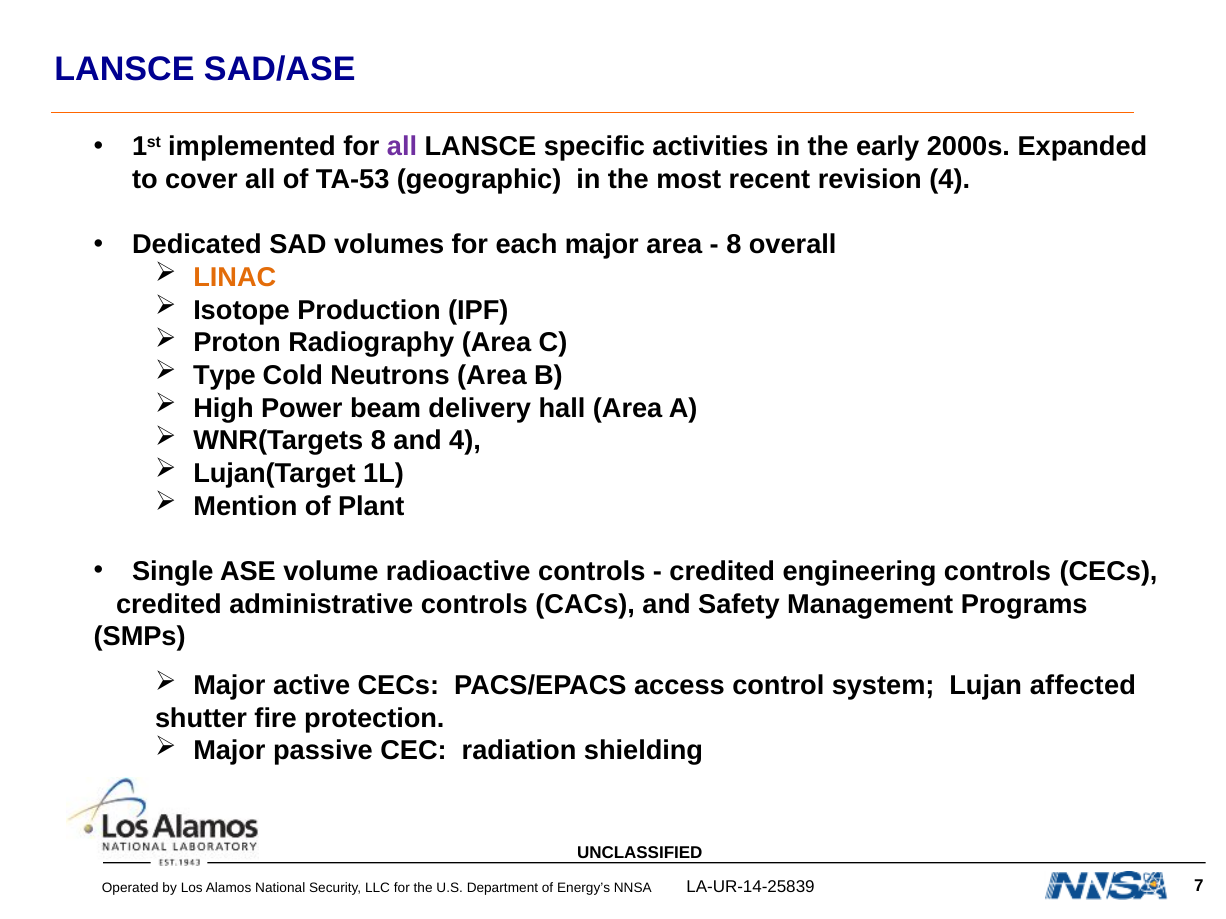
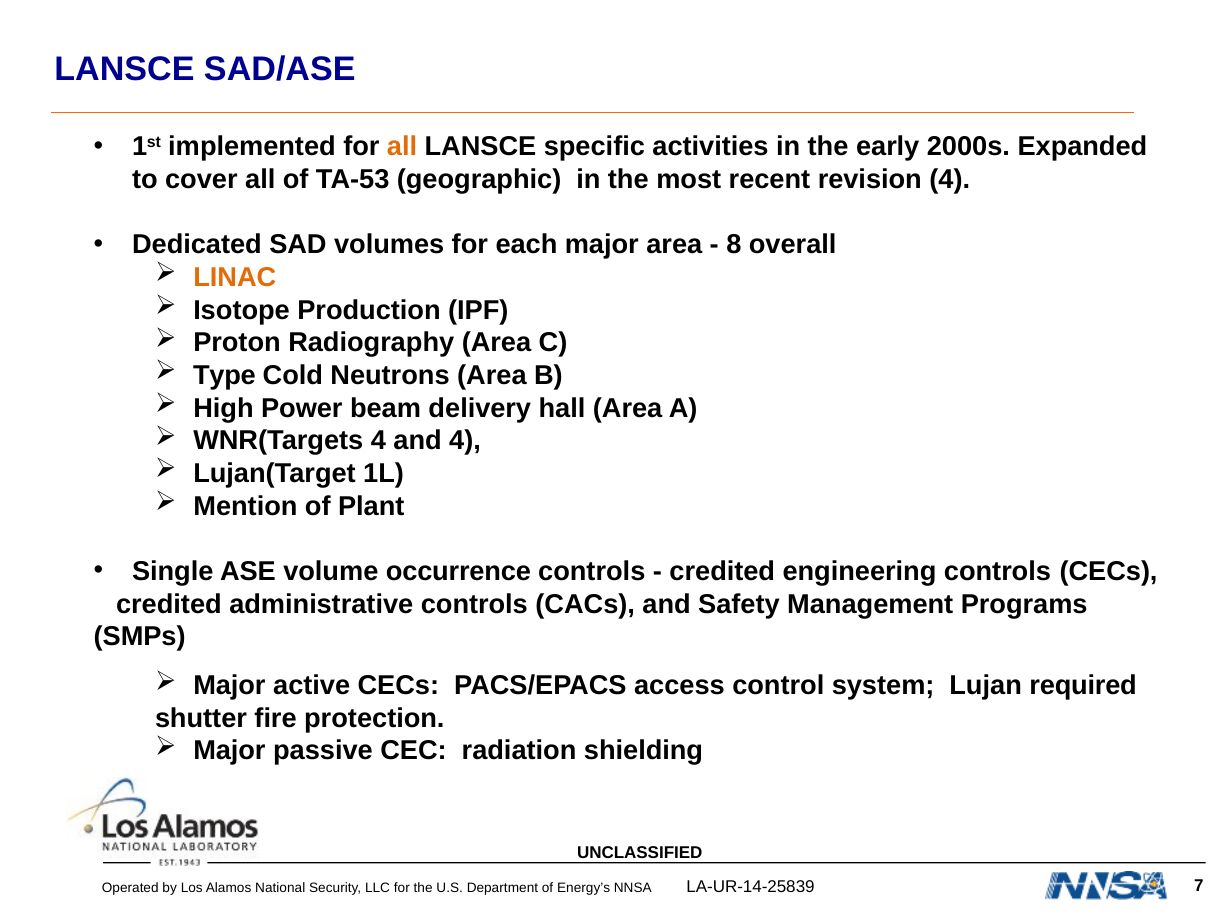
all colour: purple -> orange (402, 147)
WNR(Targets 8: 8 -> 4 (378, 441)
radioactive: radioactive -> occurrence (458, 572)
affected: affected -> required (1083, 686)
